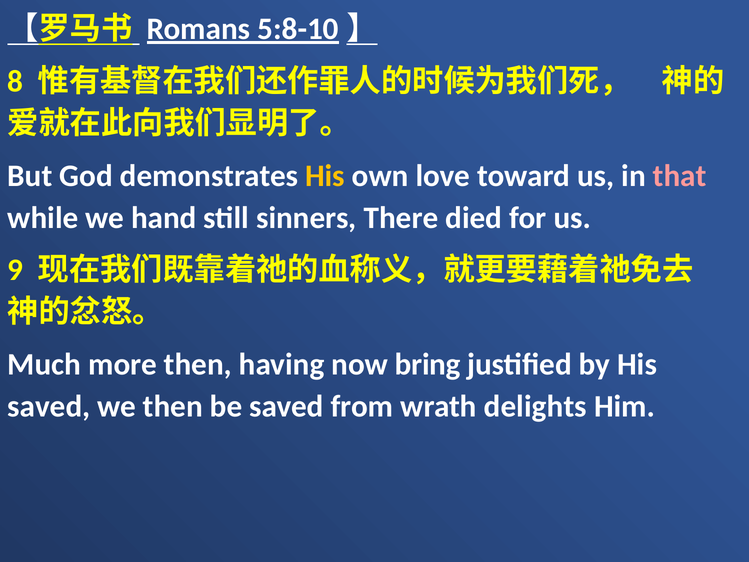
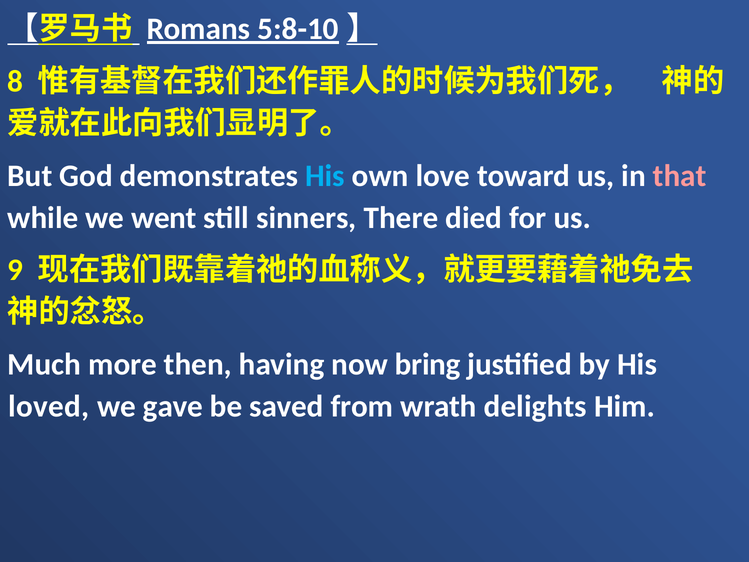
His colour: yellow -> light blue (325, 176)
hand: hand -> went (164, 218)
saved: saved -> loved (49, 406)
we then: then -> gave (173, 406)
